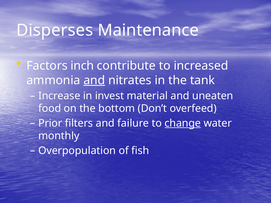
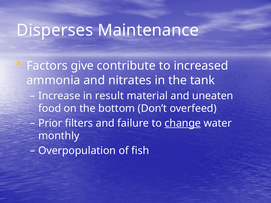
inch: inch -> give (82, 66)
and underline: present -> none (94, 80)
invest: invest -> result (109, 96)
